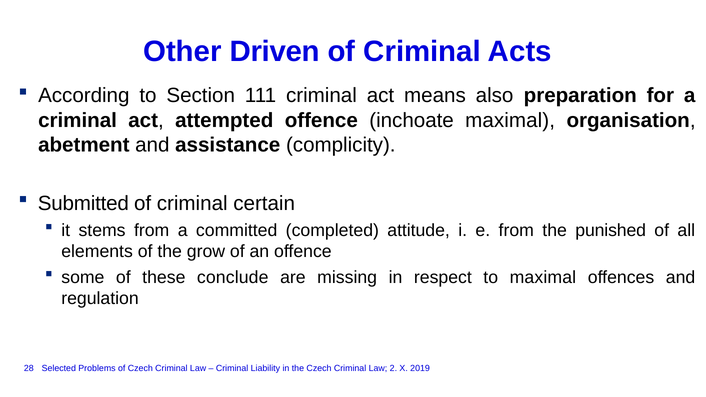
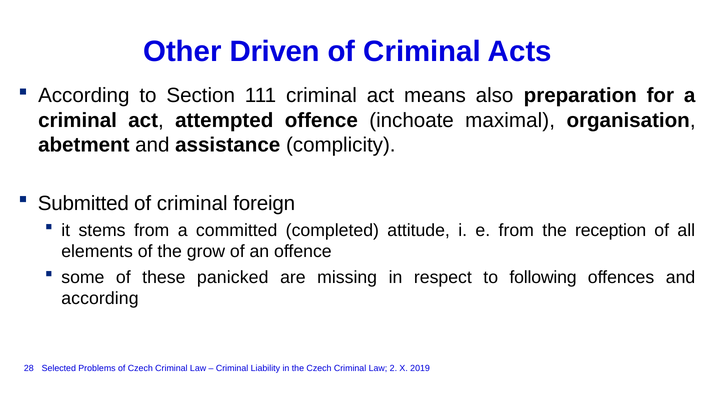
certain: certain -> foreign (264, 203)
punished: punished -> reception (611, 230)
conclude: conclude -> panicked (233, 277)
to maximal: maximal -> following (543, 277)
regulation: regulation -> according (100, 298)
